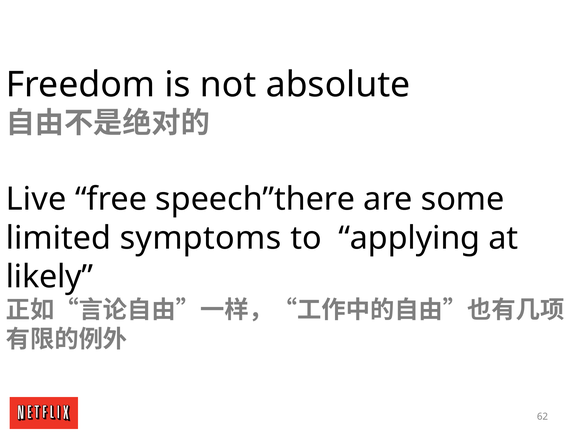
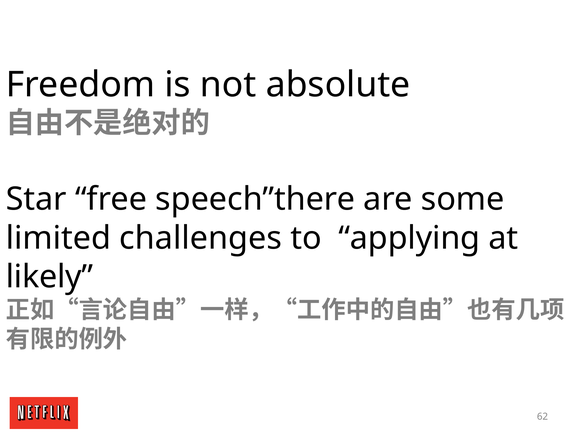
Live: Live -> Star (36, 199)
symptoms: symptoms -> challenges (201, 238)
